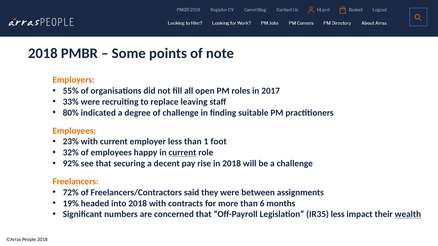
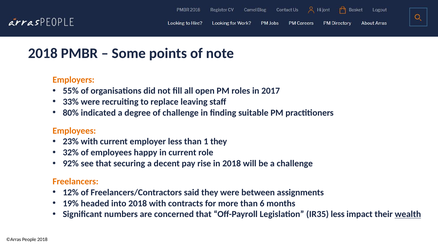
1 foot: foot -> they (219, 142)
current underline: present -> none (182, 153)
72%: 72% -> 12% (71, 193)
